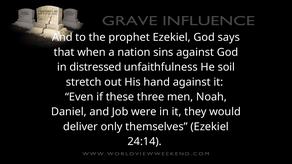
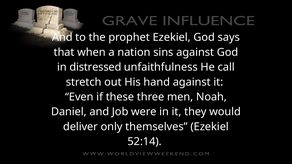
soil: soil -> call (226, 67)
24:14: 24:14 -> 52:14 (145, 142)
